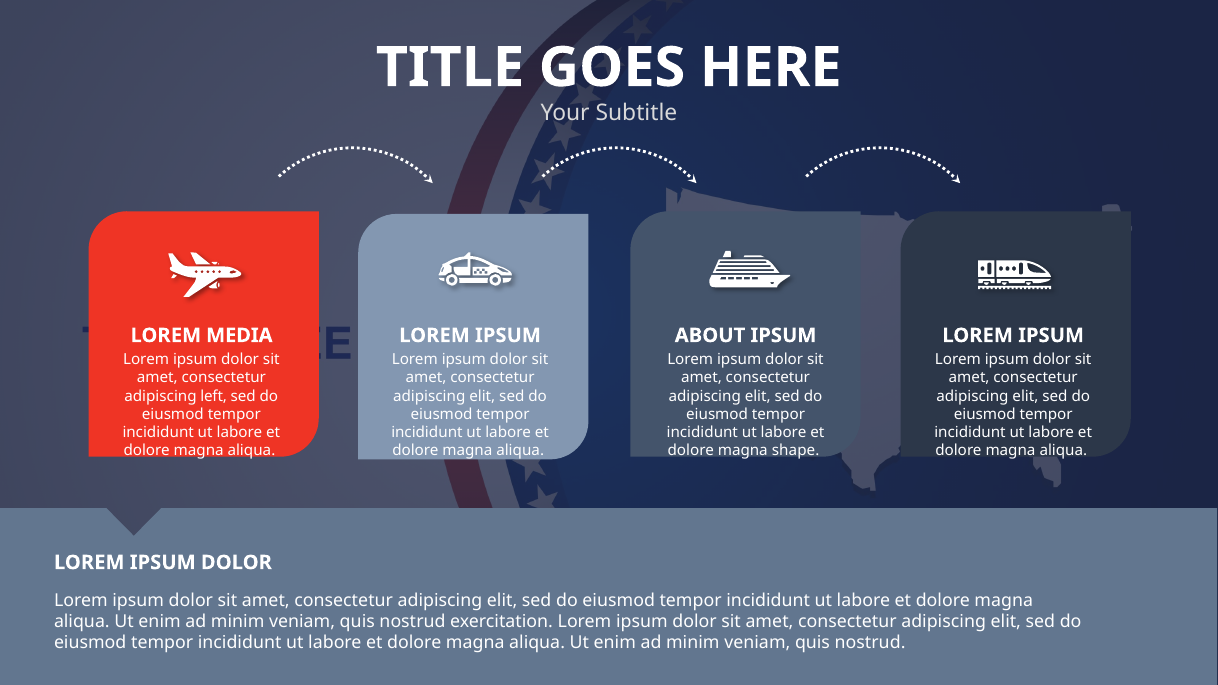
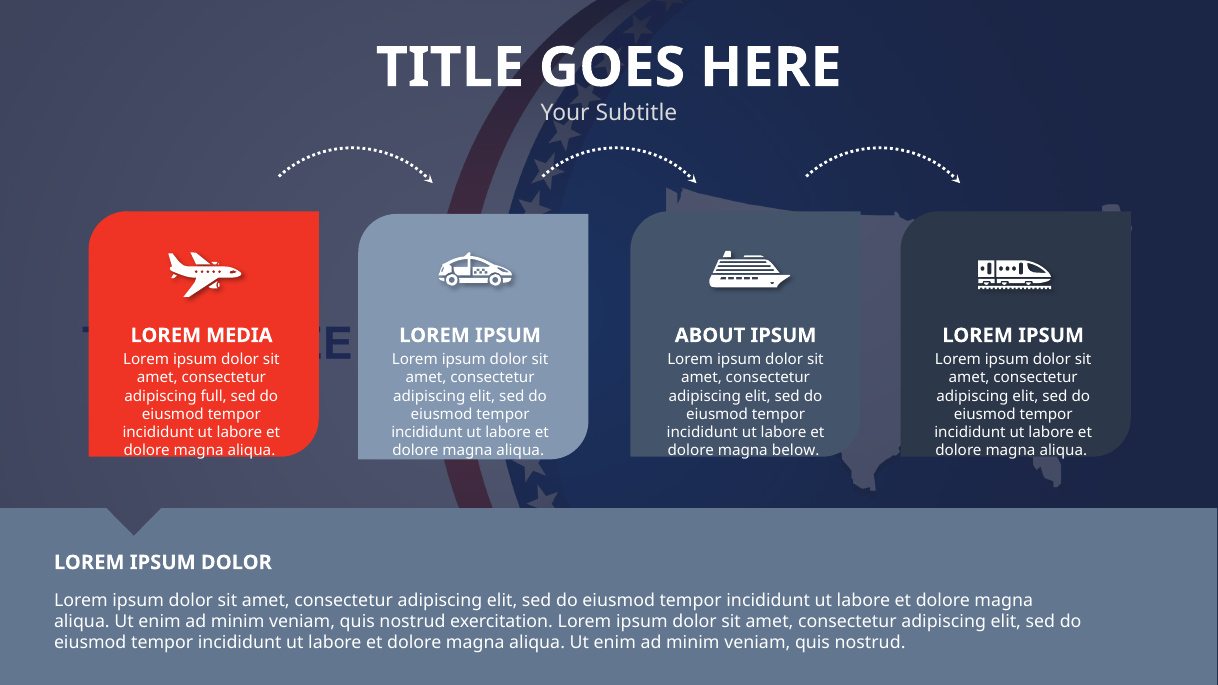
left: left -> full (214, 396)
shape: shape -> below (796, 451)
